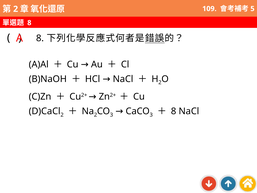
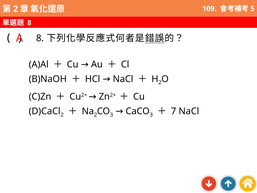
8: 8 -> 7 (174, 111)
